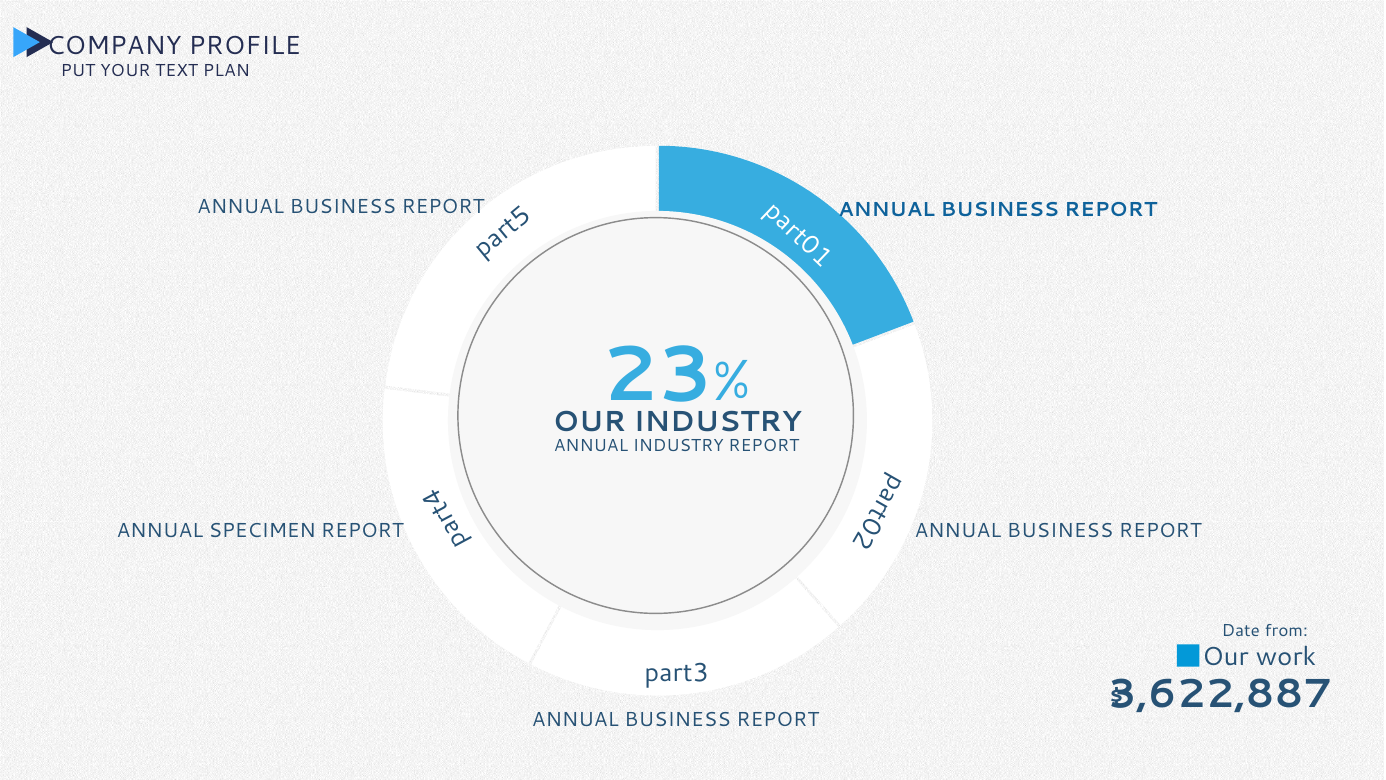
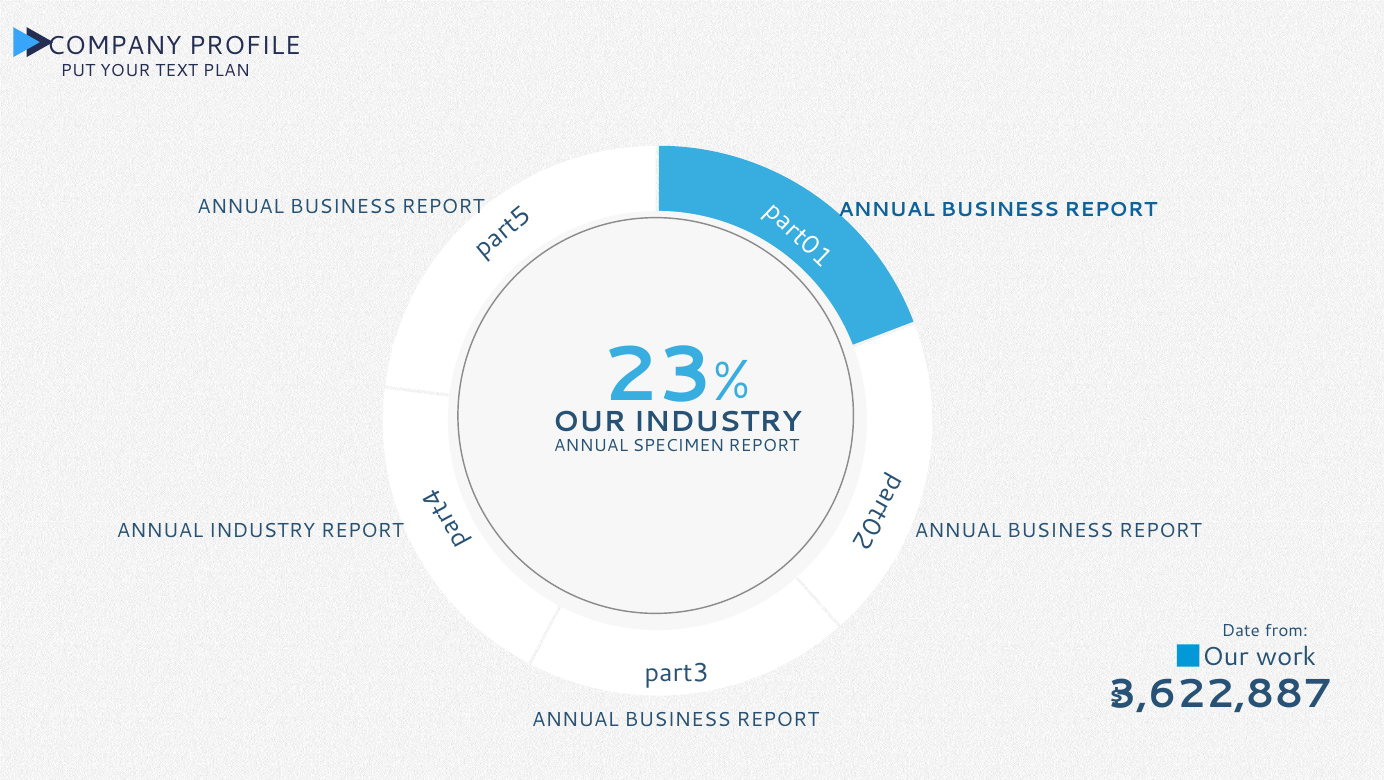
ANNUAL INDUSTRY: INDUSTRY -> SPECIMEN (678, 445)
ANNUAL SPECIMEN: SPECIMEN -> INDUSTRY (262, 530)
